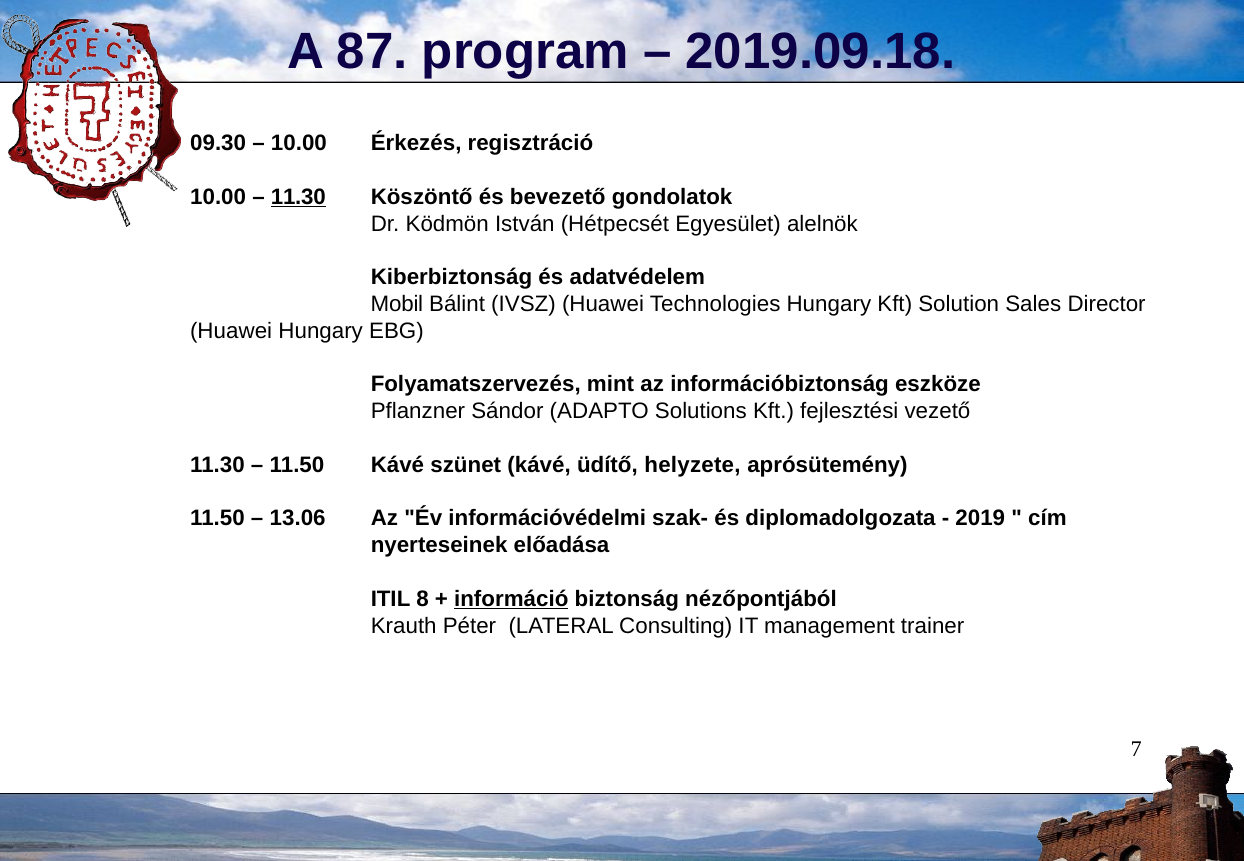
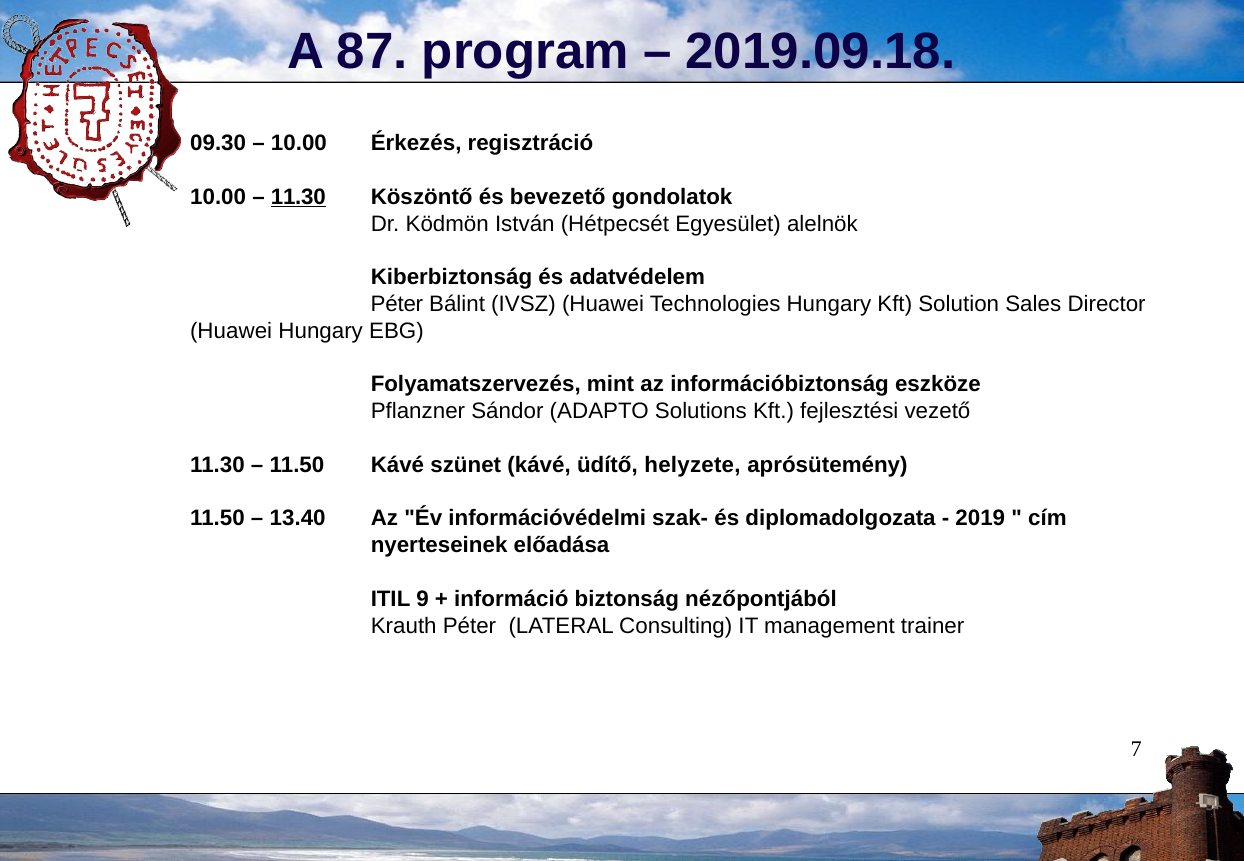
Mobil: Mobil -> Péter (397, 304)
13.06: 13.06 -> 13.40 (298, 519)
8: 8 -> 9 (423, 599)
információ underline: present -> none (511, 599)
